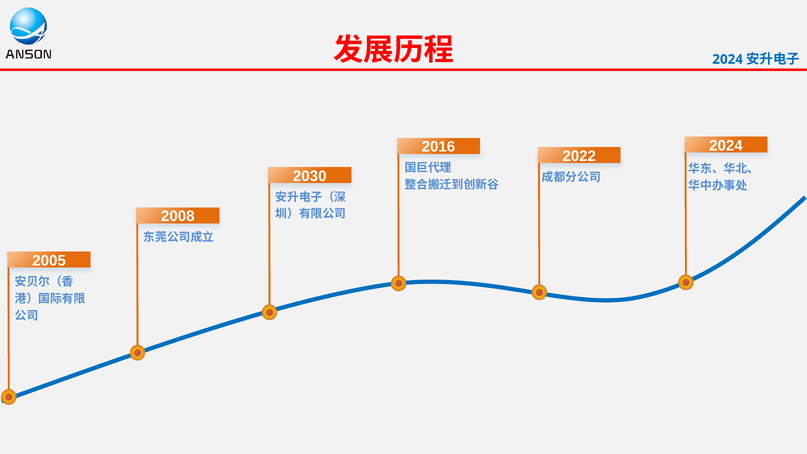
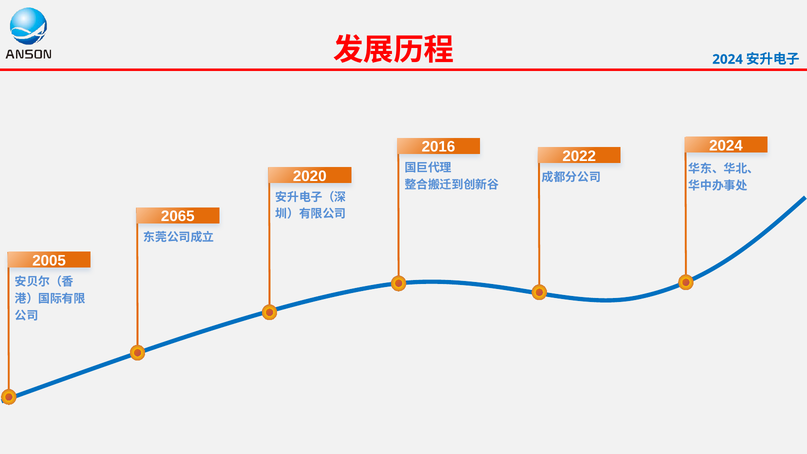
2030: 2030 -> 2020 (310, 176)
2008: 2008 -> 2065 (178, 216)
